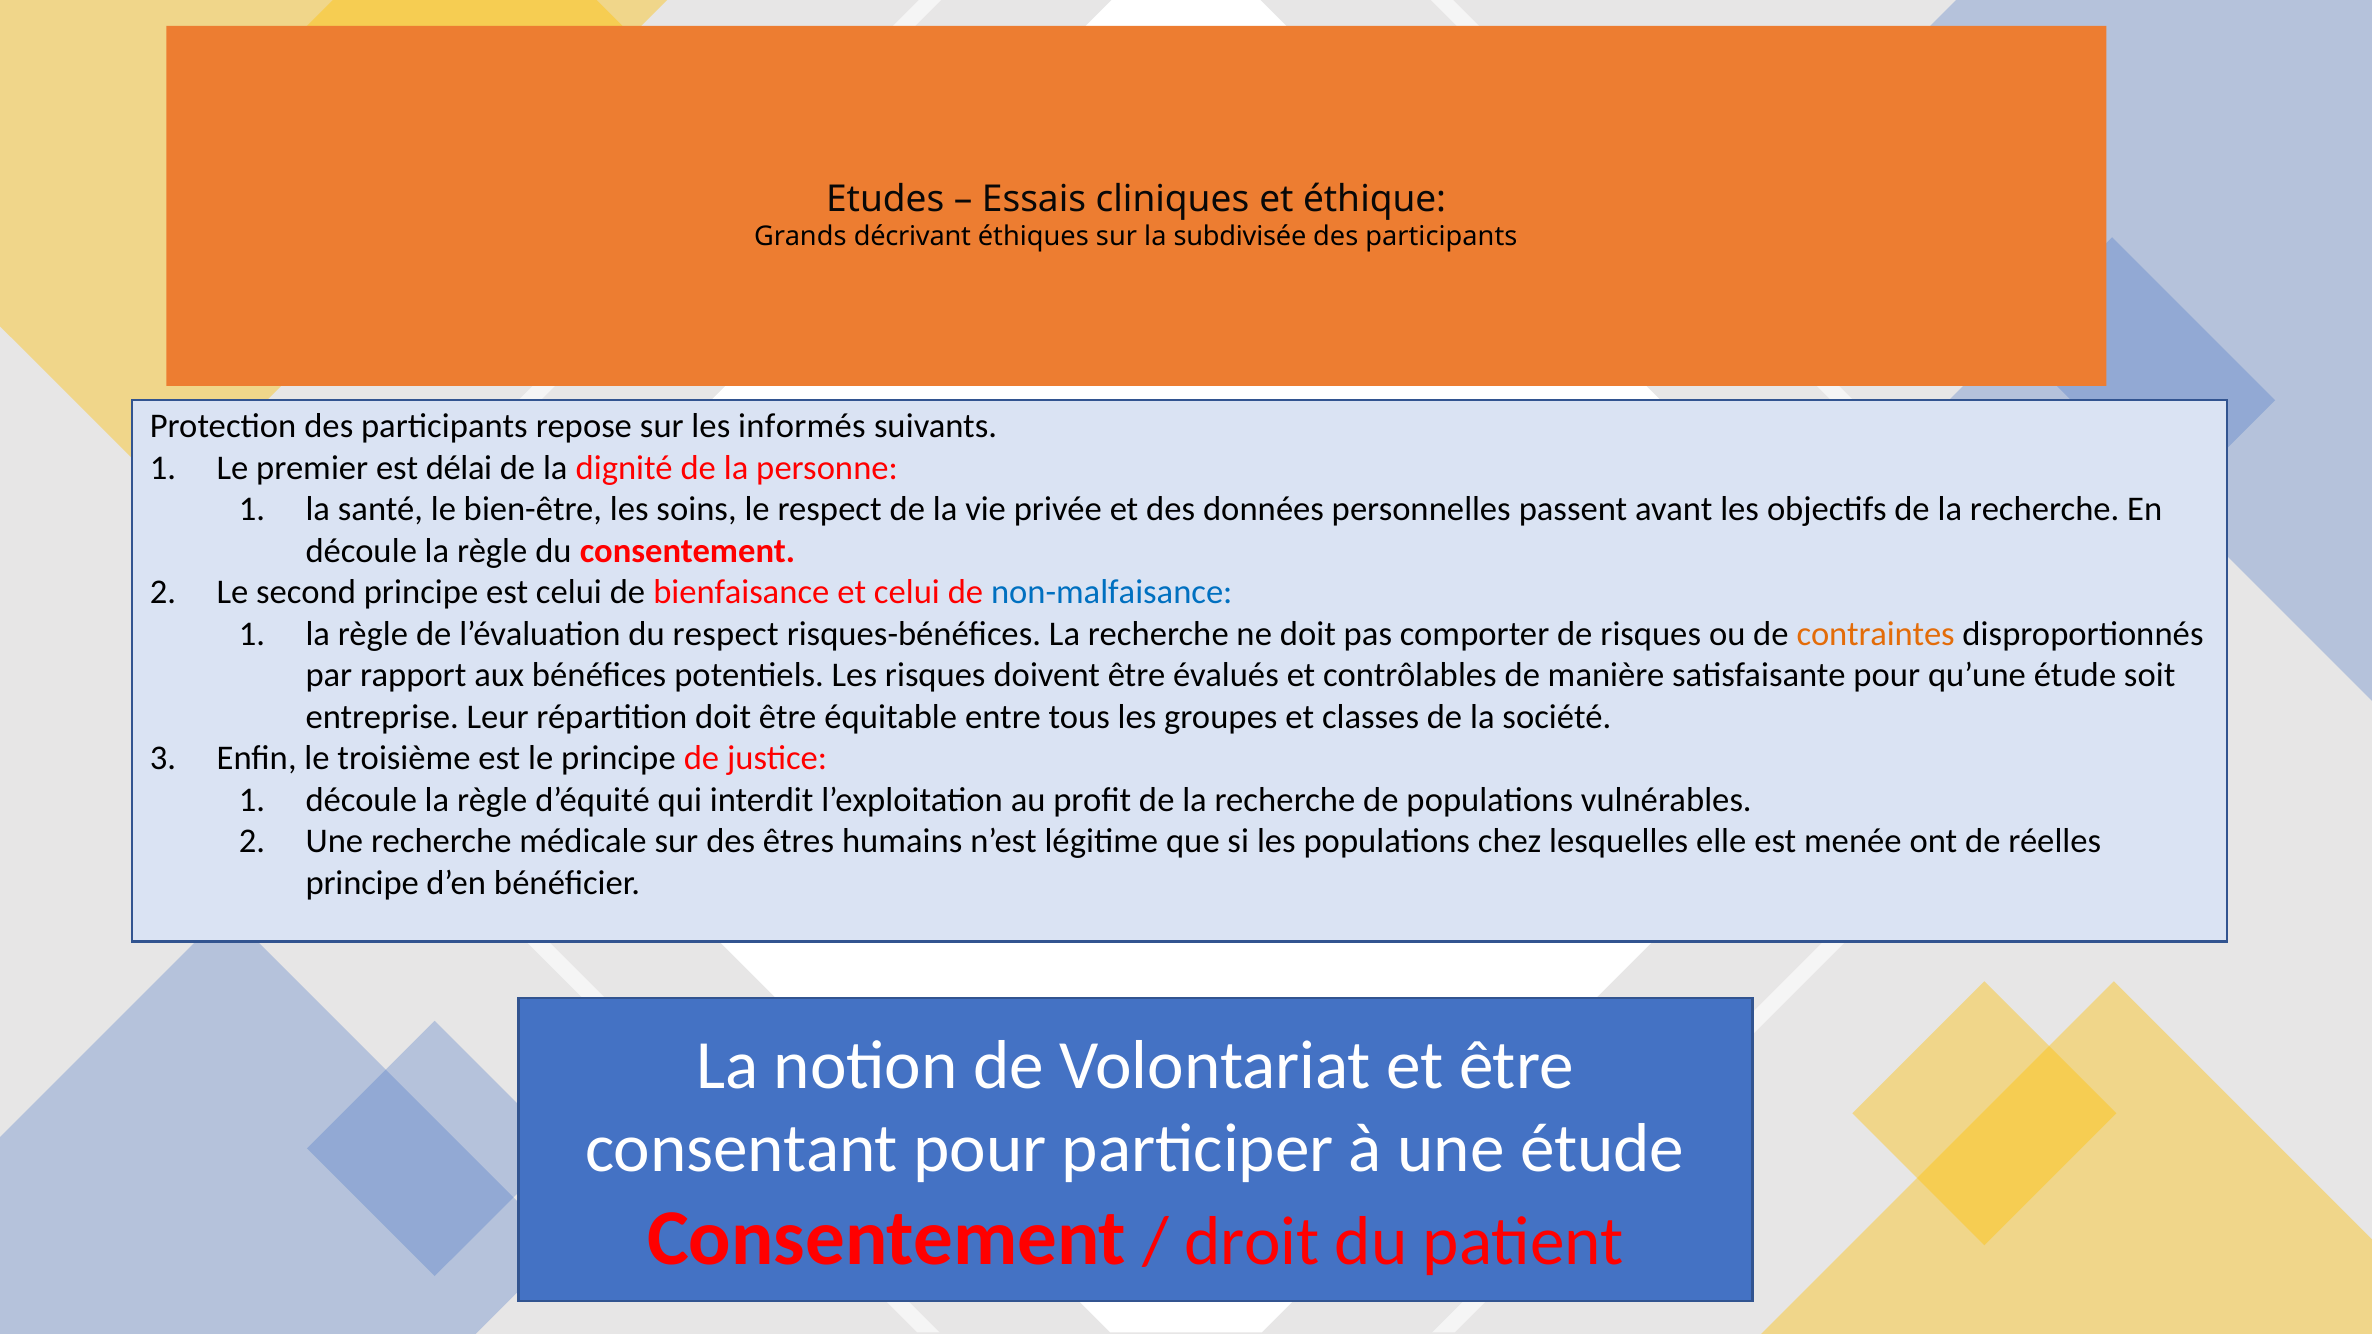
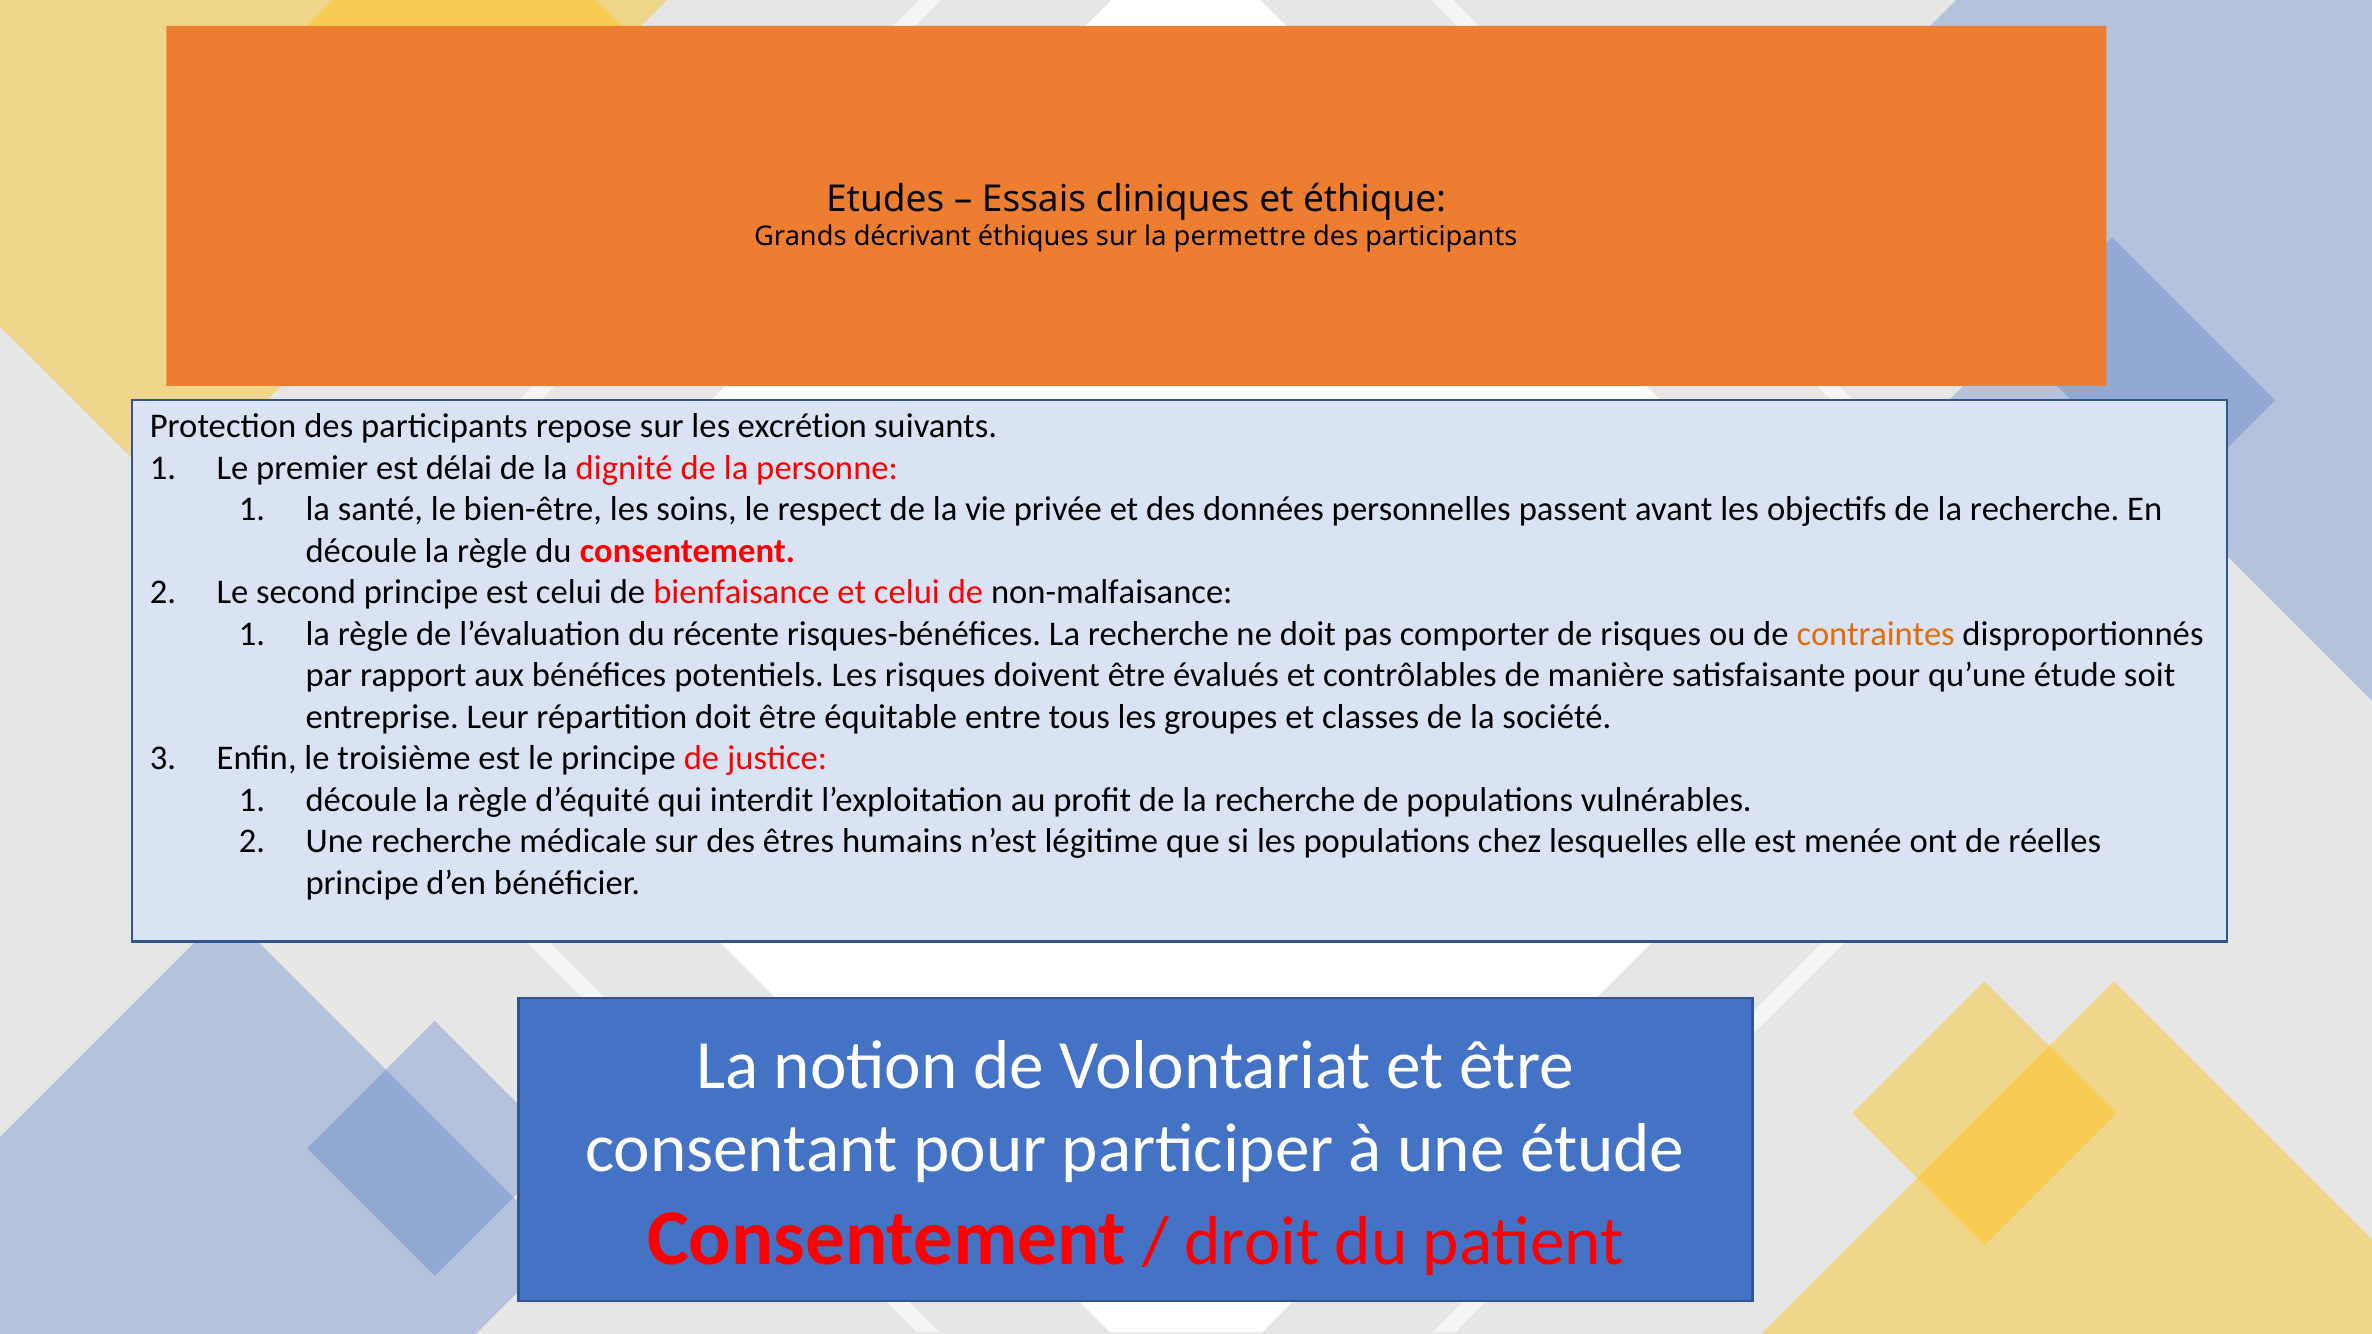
subdivisée: subdivisée -> permettre (1240, 237)
informés: informés -> excrétion (802, 426)
non-malfaisance colour: blue -> black (1112, 593)
du respect: respect -> récente (726, 634)
